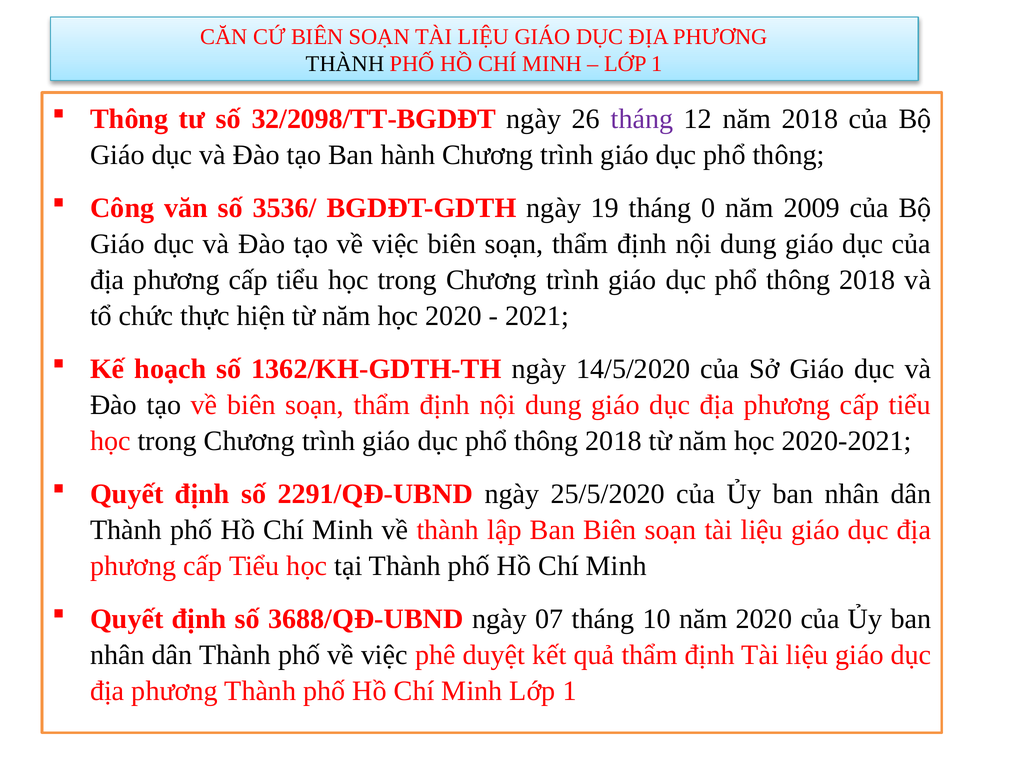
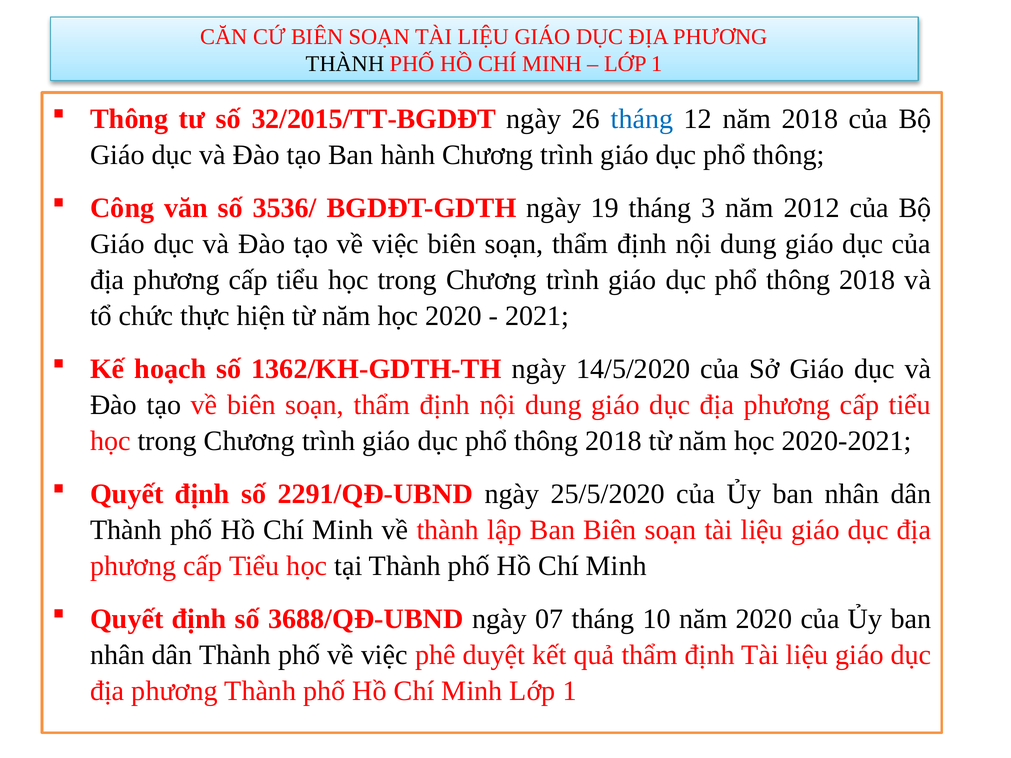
32/2098/TT-BGDĐT: 32/2098/TT-BGDĐT -> 32/2015/TT-BGDĐT (374, 119)
tháng colour: purple -> blue (642, 119)
0: 0 -> 3 (708, 208)
2009: 2009 -> 2012 (812, 208)
